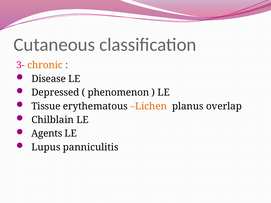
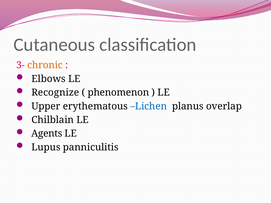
Disease: Disease -> Elbows (49, 79)
Depressed: Depressed -> Recognize (55, 93)
Tissue: Tissue -> Upper (46, 106)
Lichen colour: orange -> blue (149, 106)
